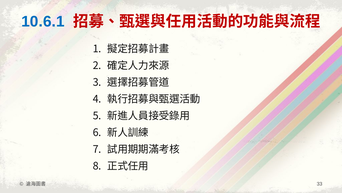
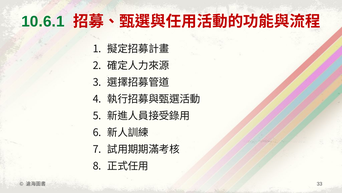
10.6.1 colour: blue -> green (43, 21)
